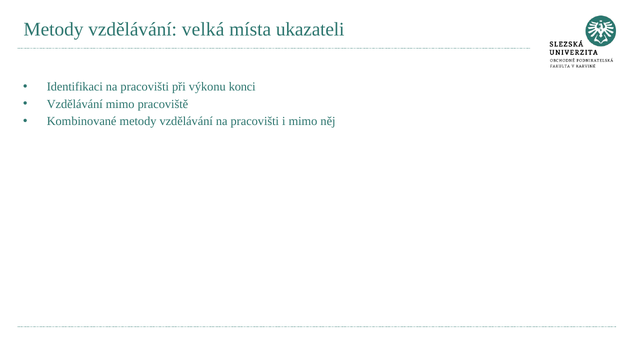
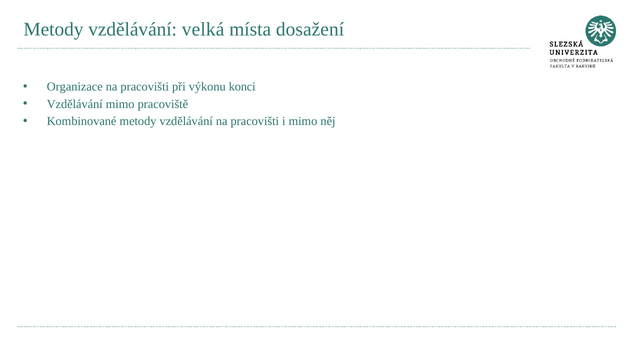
ukazateli: ukazateli -> dosažení (310, 30)
Identifikaci: Identifikaci -> Organizace (75, 87)
